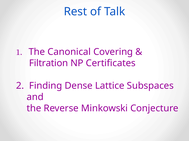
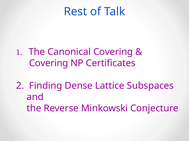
Filtration: Filtration -> Covering (49, 63)
